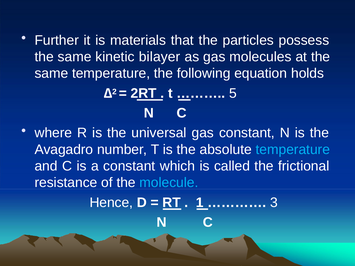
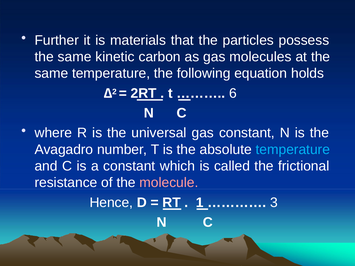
bilayer: bilayer -> carbon (160, 57)
5: 5 -> 6 (233, 93)
molecule colour: light blue -> pink (169, 183)
